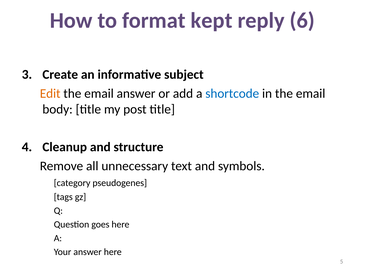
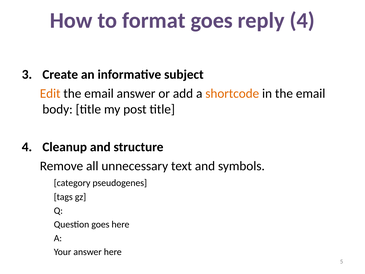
format kept: kept -> goes (212, 20)
reply 6: 6 -> 4 (302, 20)
shortcode colour: blue -> orange (232, 93)
